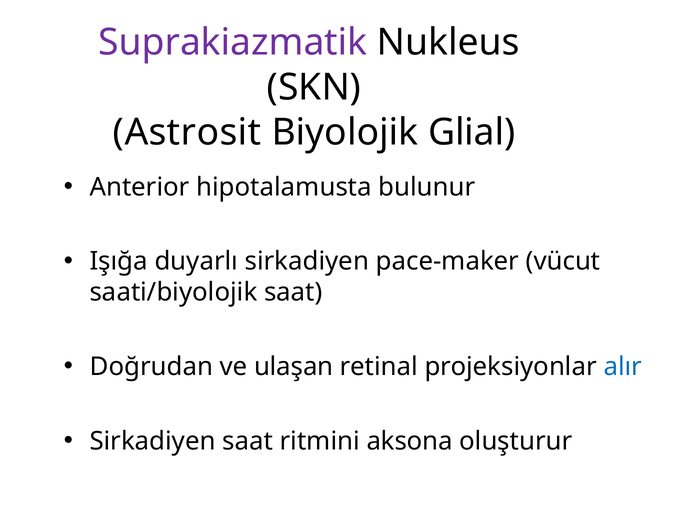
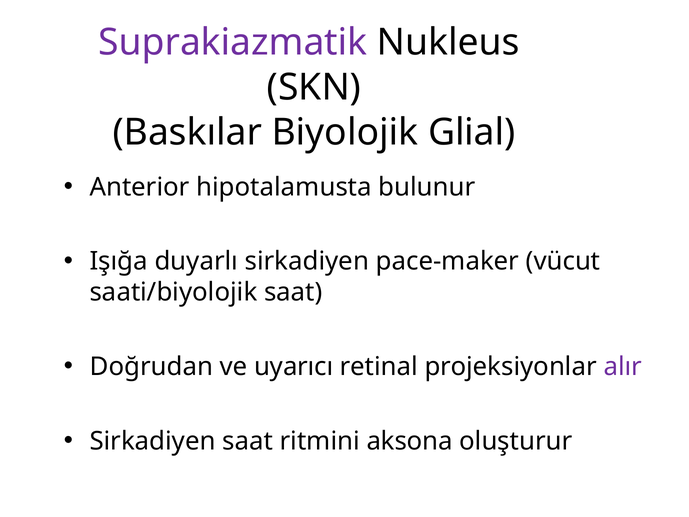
Astrosit: Astrosit -> Baskılar (187, 132)
ulaşan: ulaşan -> uyarıcı (294, 367)
alır colour: blue -> purple (623, 367)
